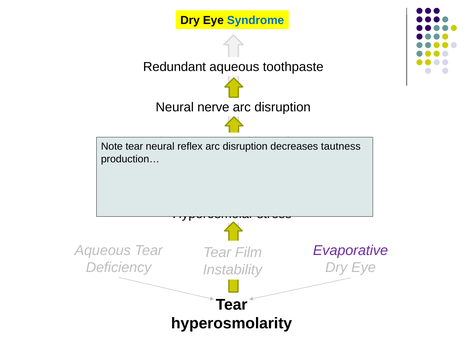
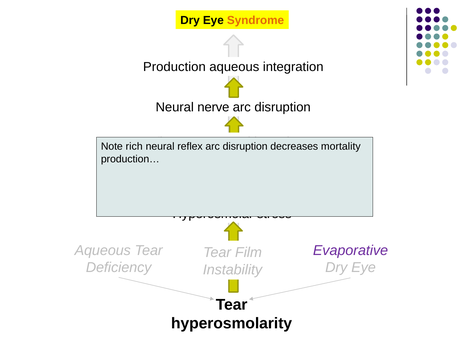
Syndrome colour: blue -> orange (256, 20)
Redundant: Redundant -> Production (174, 67)
toothpaste: toothpaste -> integration (293, 67)
Note tear: tear -> rich (134, 147)
tautness: tautness -> mortality (341, 147)
